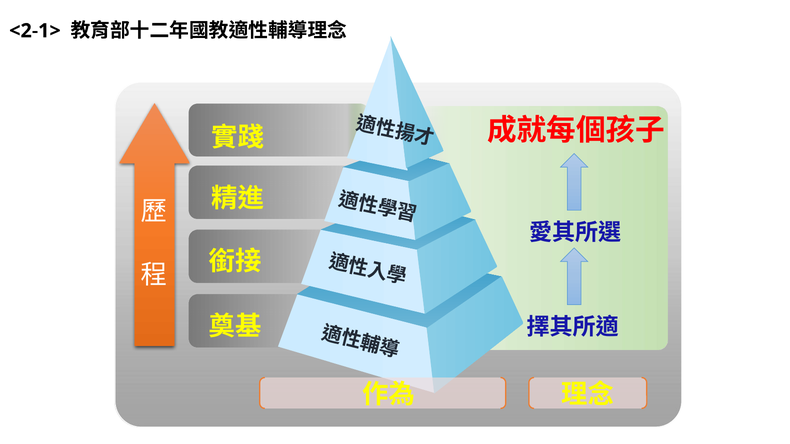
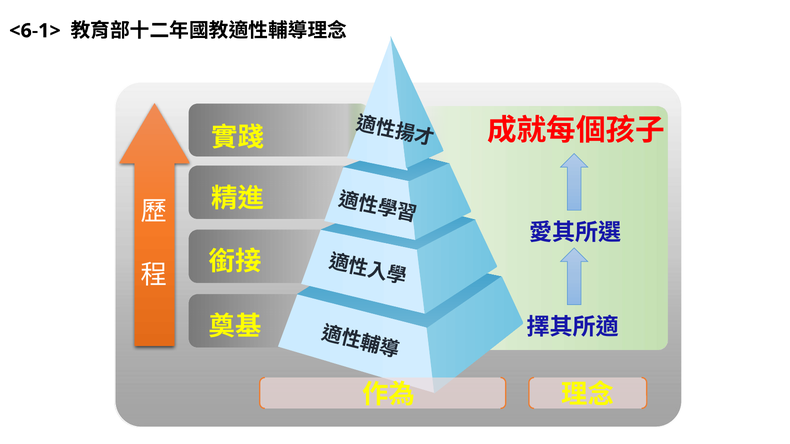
<2-1>: <2-1> -> <6-1> (35, 31)
